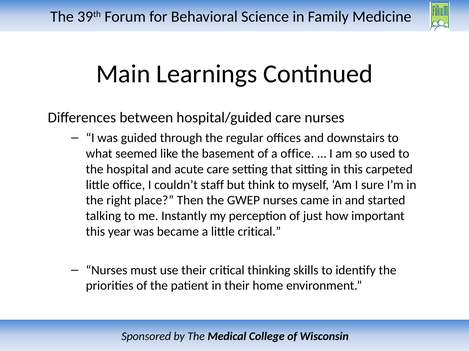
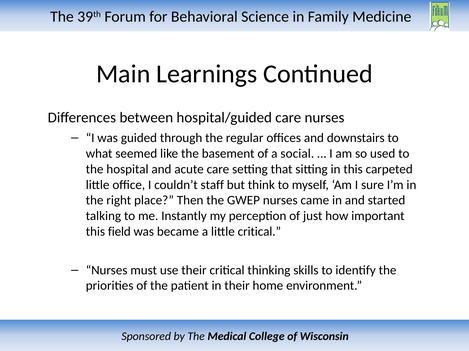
a office: office -> social (297, 154)
year: year -> field (119, 232)
